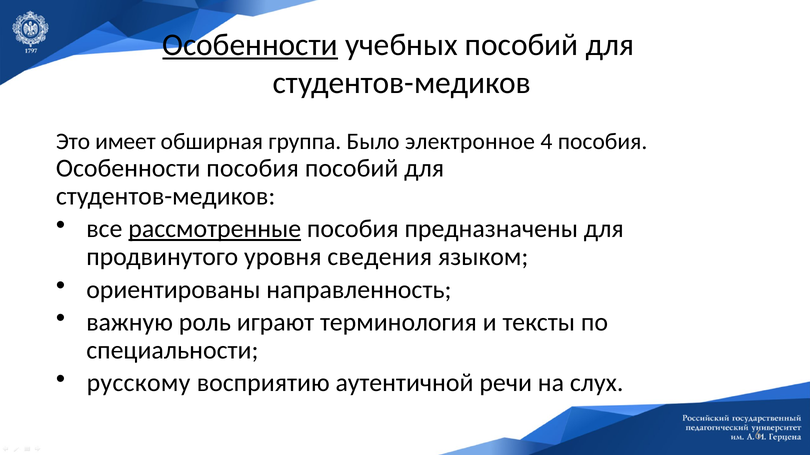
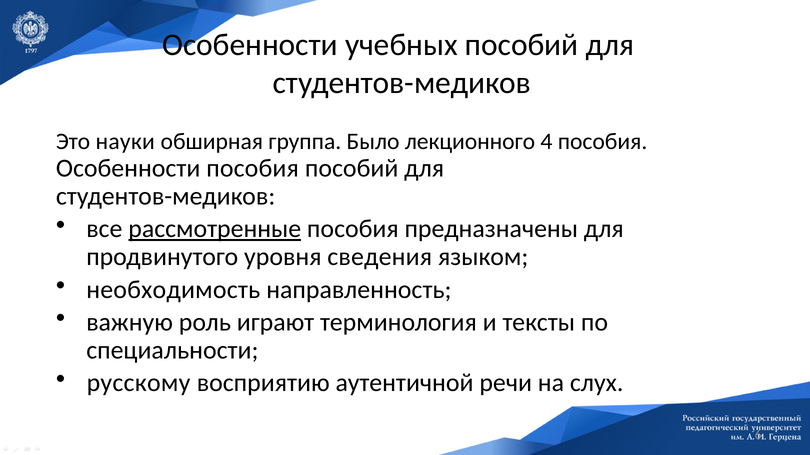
Особенности underline: present -> none (250, 45)
имеет: имеет -> науки (125, 141)
электронное: электронное -> лекционного (470, 141)
ориентированы: ориентированы -> необходимость (173, 290)
